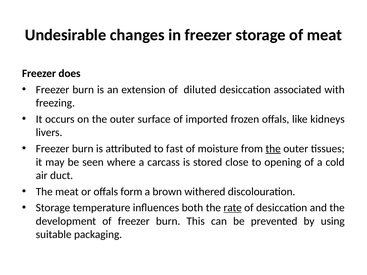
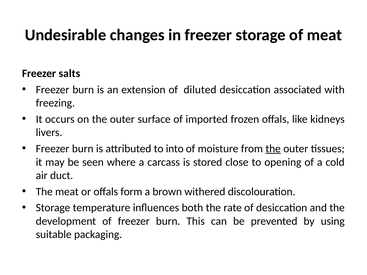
does: does -> salts (69, 74)
fast: fast -> into (175, 149)
rate underline: present -> none (233, 208)
